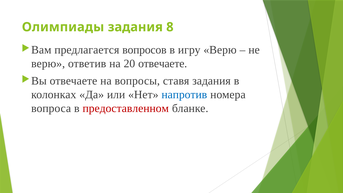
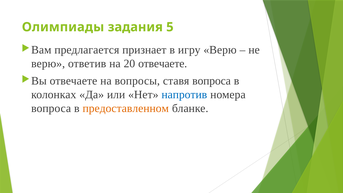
8: 8 -> 5 (170, 27)
вопросов: вопросов -> признает (144, 50)
ставя задания: задания -> вопроса (212, 81)
предоставленном colour: red -> orange (126, 108)
